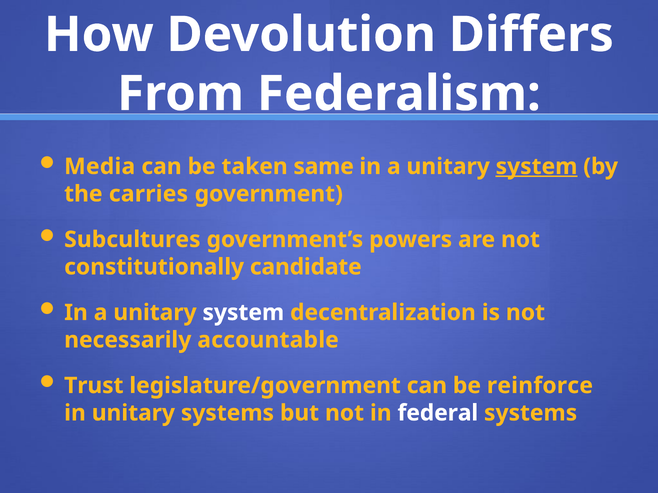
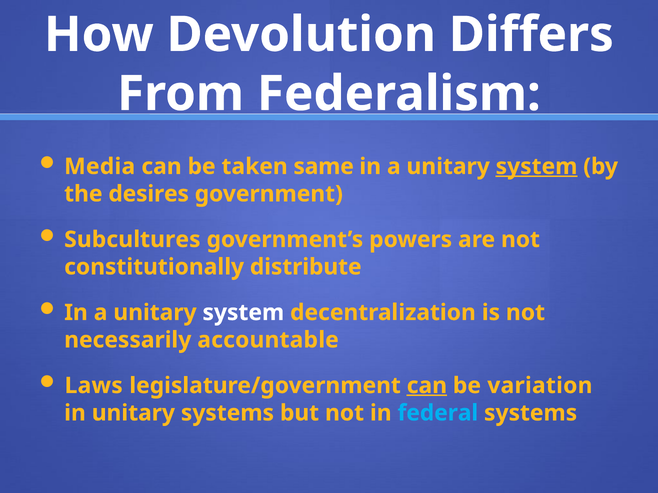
carries: carries -> desires (149, 194)
candidate: candidate -> distribute (306, 267)
Trust: Trust -> Laws (94, 386)
can underline: none -> present (427, 386)
reinforce: reinforce -> variation (540, 386)
federal colour: white -> light blue (438, 413)
